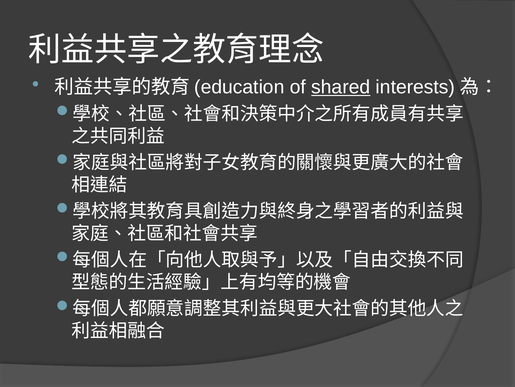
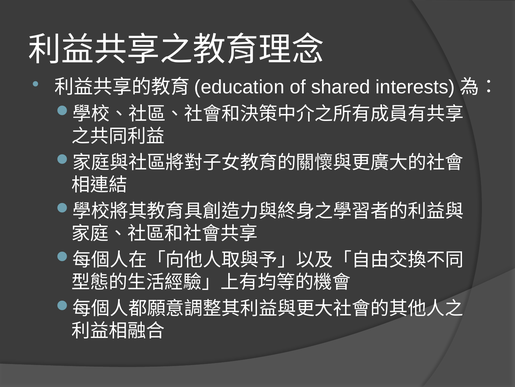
shared underline: present -> none (341, 87)
